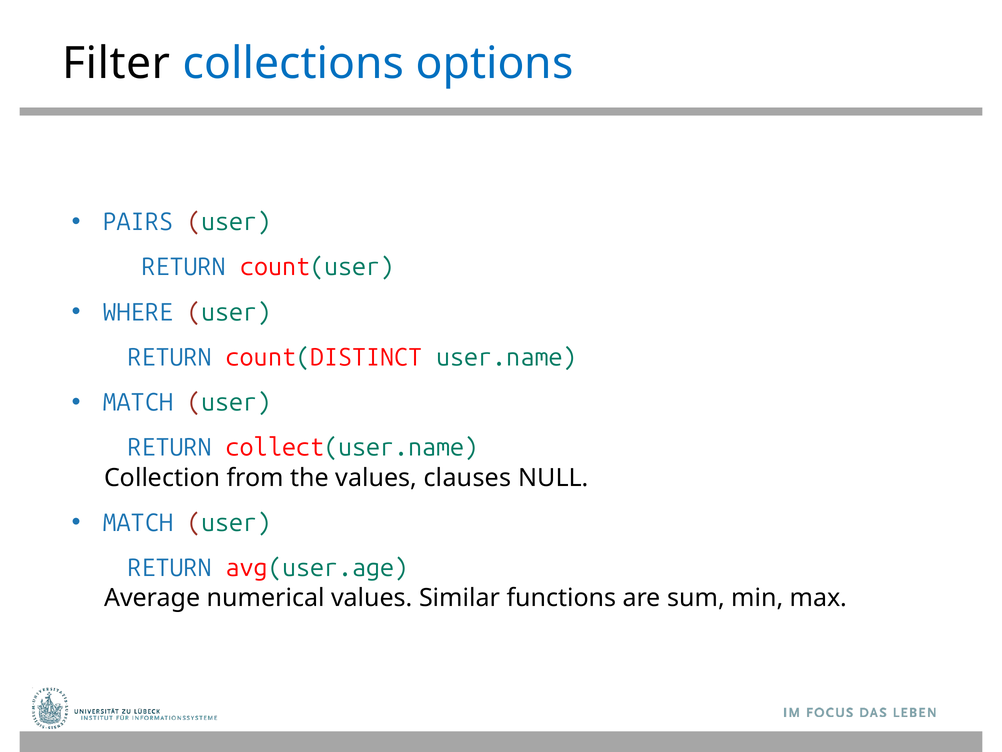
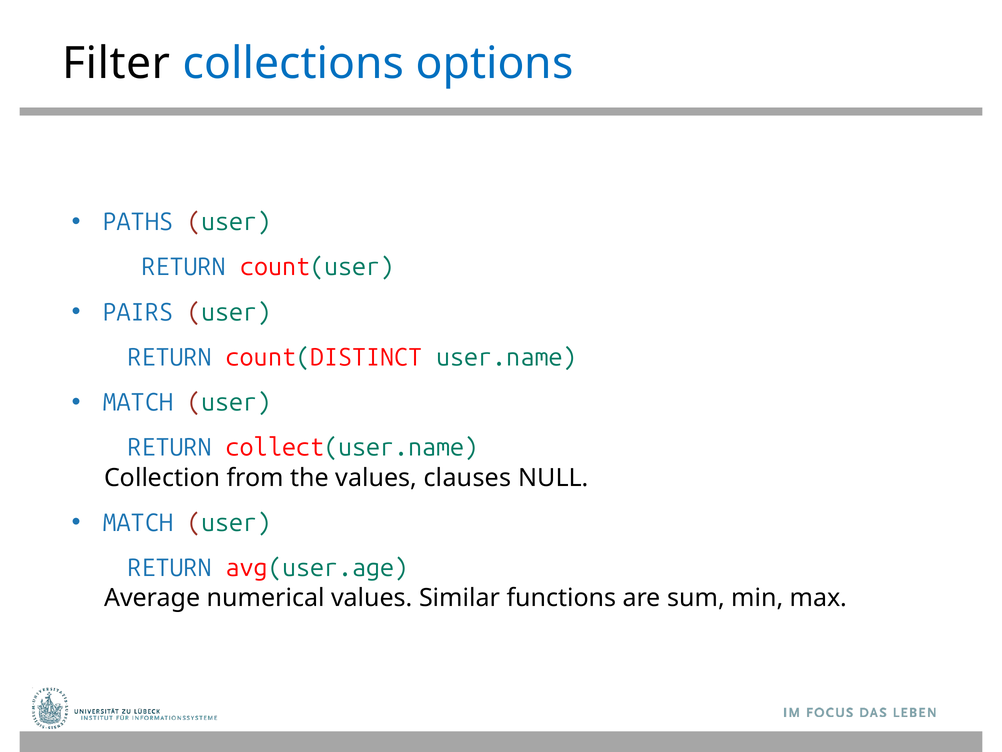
PAIRS: PAIRS -> PATHS (138, 222)
WHERE: WHERE -> PAIRS (138, 312)
